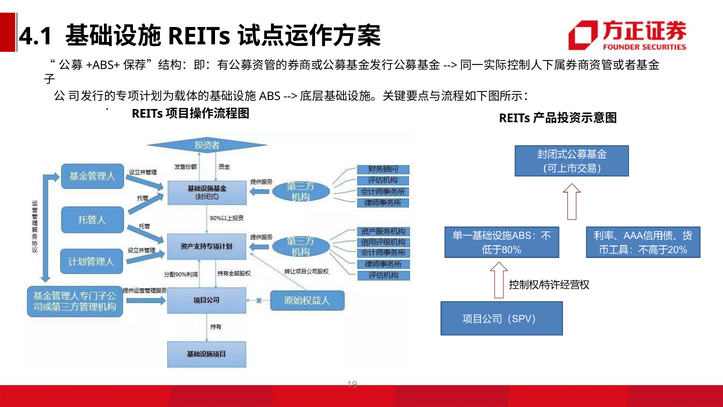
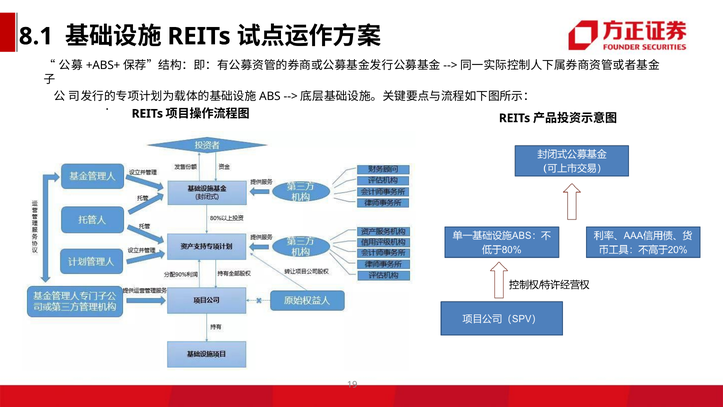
4.1: 4.1 -> 8.1 (36, 36)
